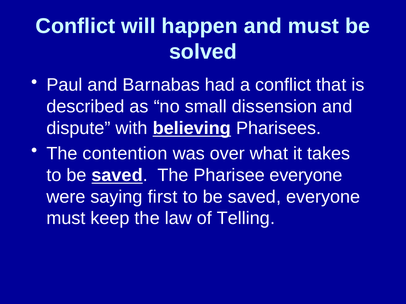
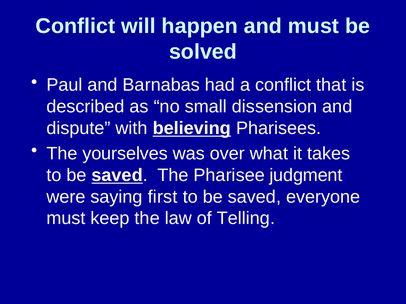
contention: contention -> yourselves (125, 154)
Pharisee everyone: everyone -> judgment (306, 175)
